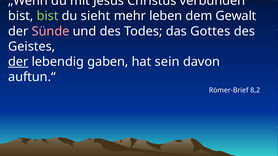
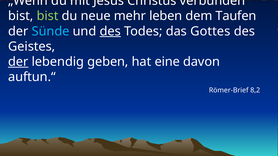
sieht: sieht -> neue (96, 16)
Gewalt: Gewalt -> Taufen (236, 16)
Sünde colour: pink -> light blue (51, 31)
des underline: none -> present (110, 31)
gaben: gaben -> geben (108, 62)
sein: sein -> eine (167, 62)
